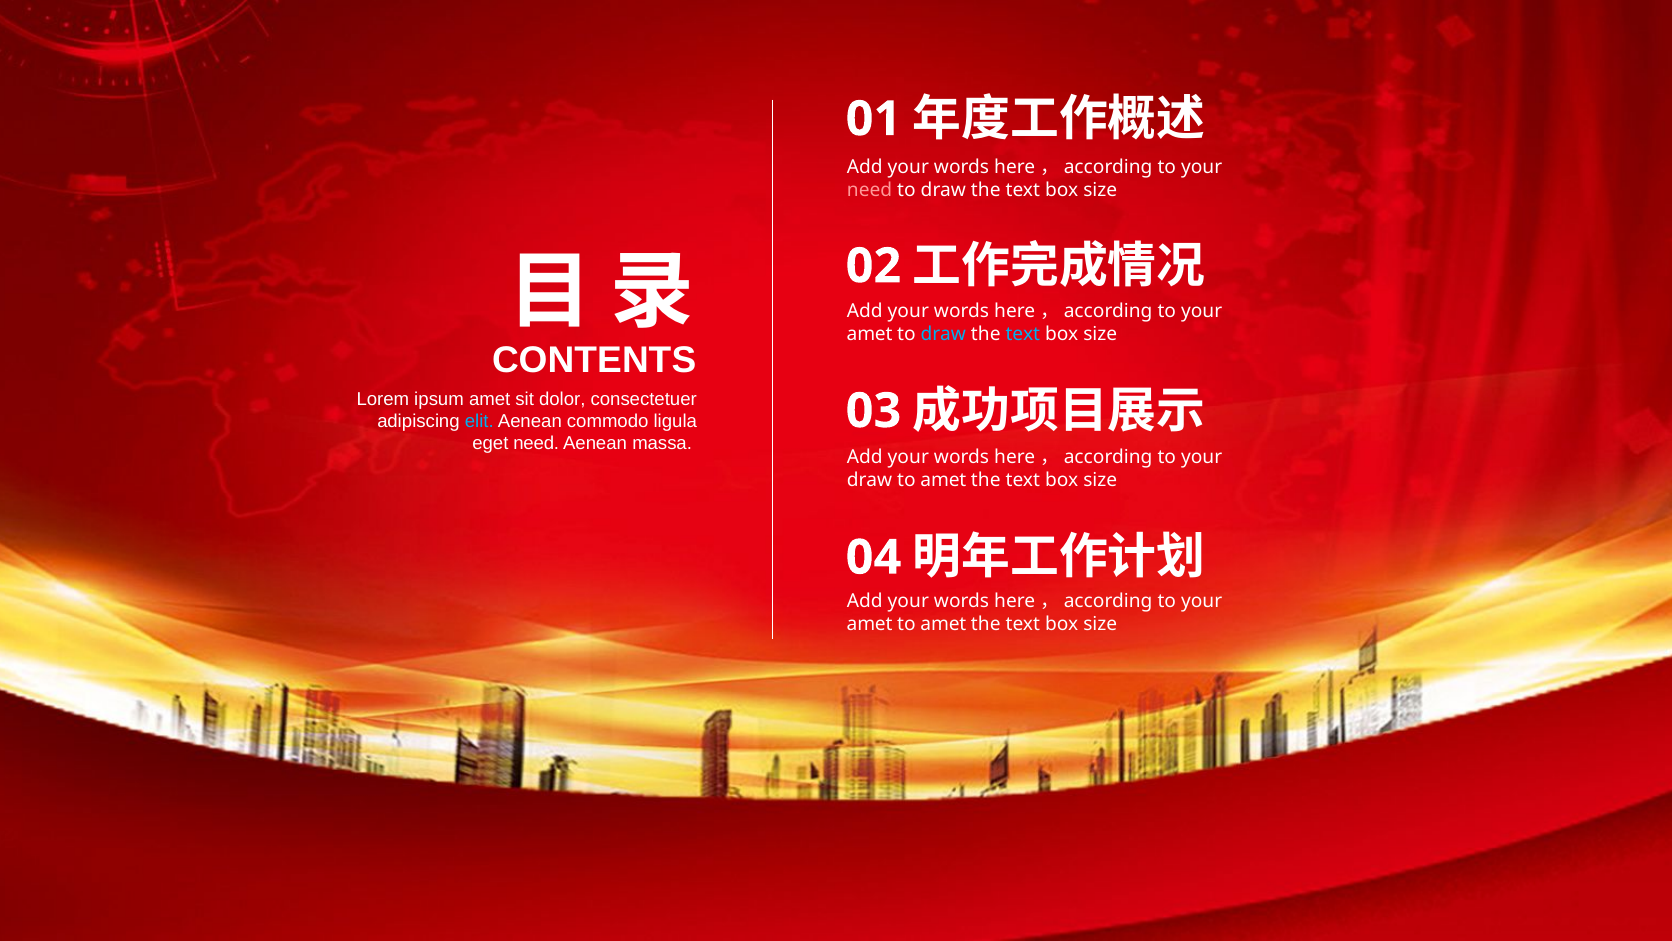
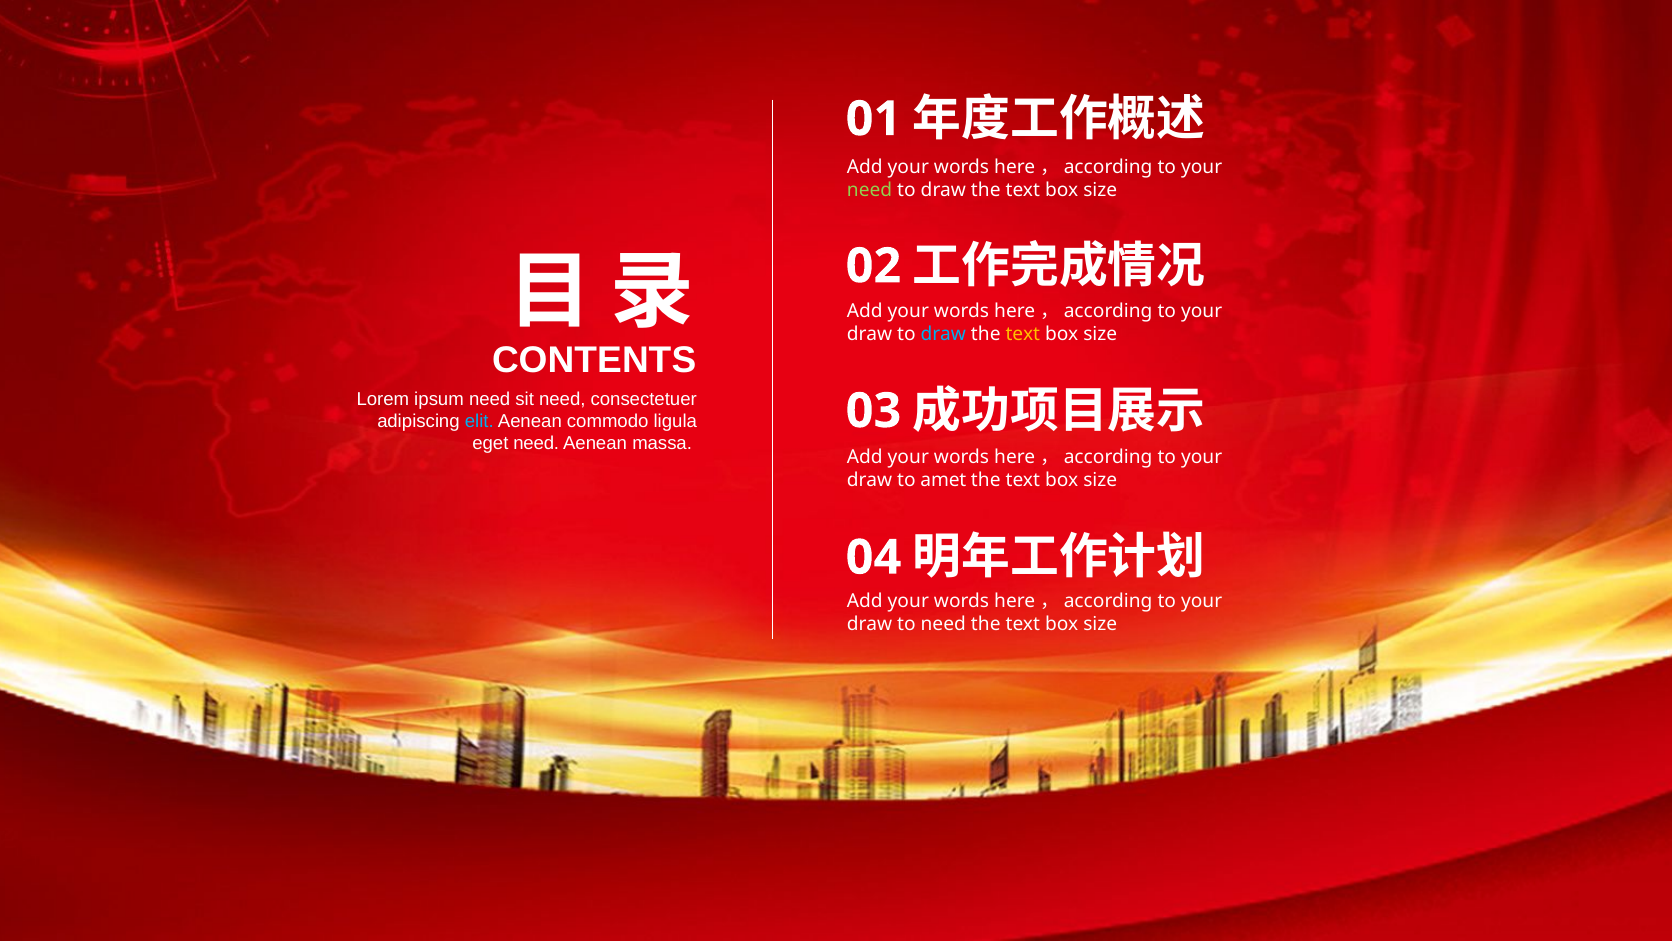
need colour: pink -> light green (870, 191)
amet: amet -> draw (870, 334)
text colour: light blue -> yellow (1023, 334)
ipsum amet: amet -> need (490, 399)
sit dolor: dolor -> need (562, 399)
amet: amet -> draw (870, 624)
amet: amet -> need (943, 624)
